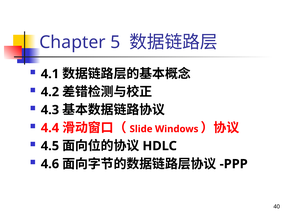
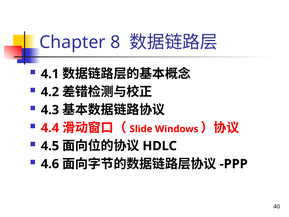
5: 5 -> 8 (115, 42)
